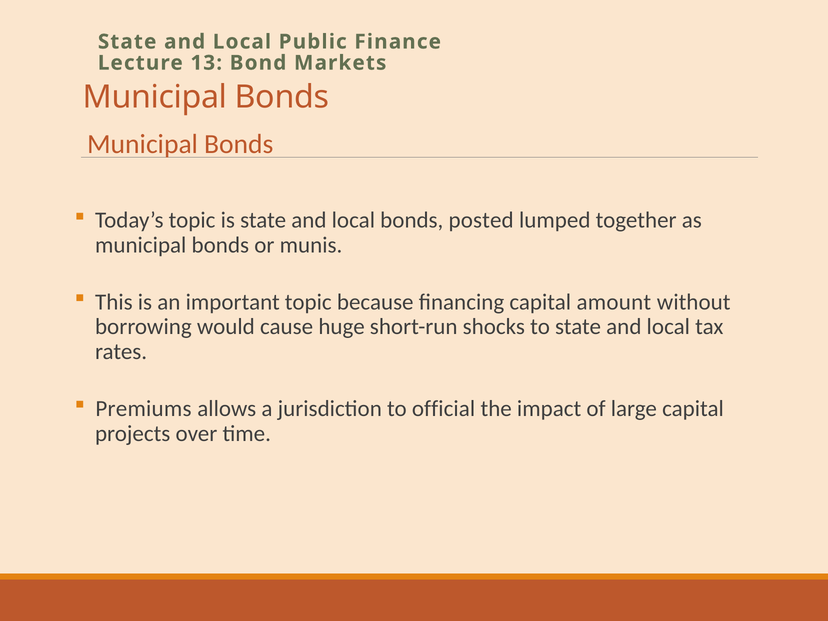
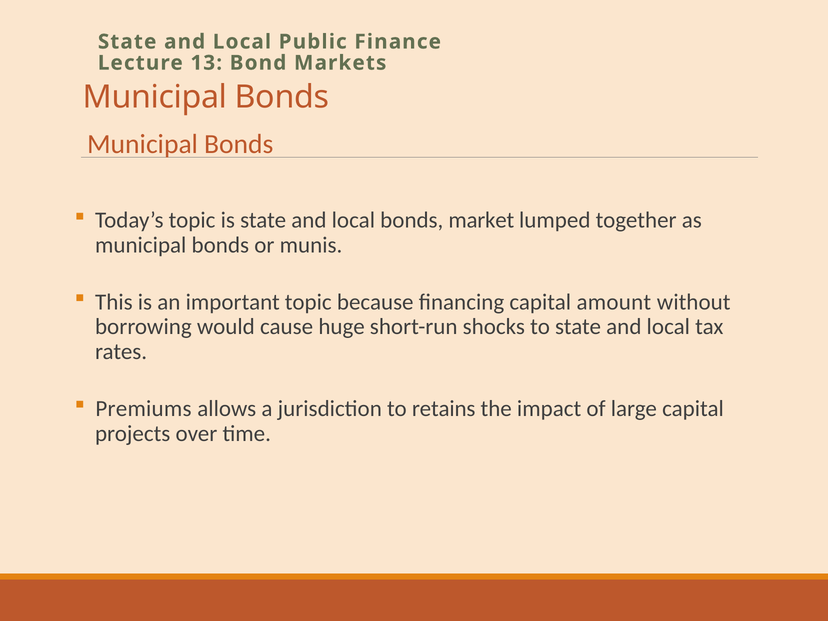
posted: posted -> market (481, 220)
official: official -> retains (444, 409)
